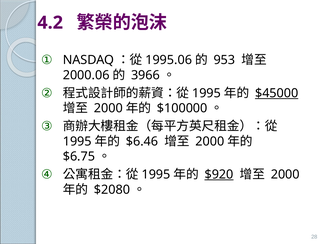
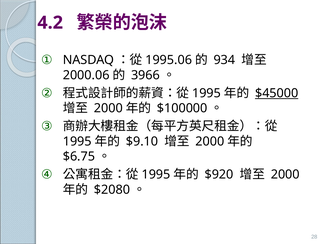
953: 953 -> 934 (224, 60)
$6.46: $6.46 -> $9.10 (142, 141)
$920 underline: present -> none (219, 174)
